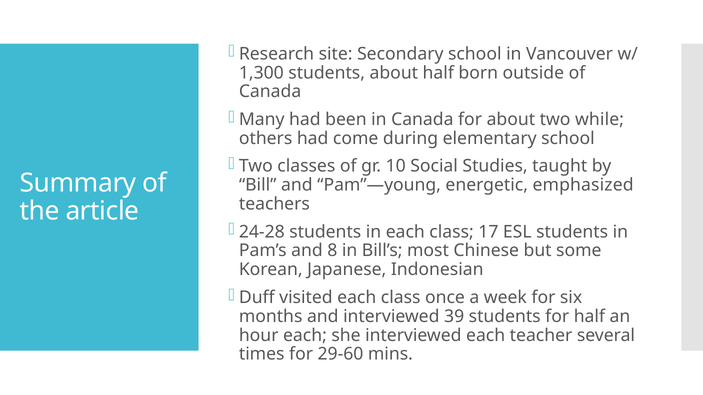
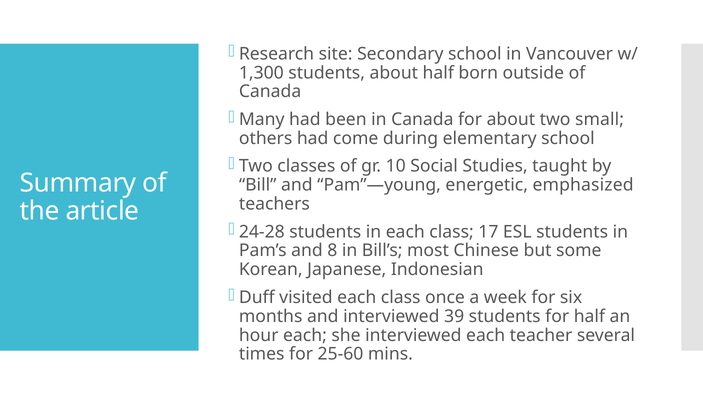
while: while -> small (600, 120)
29-60: 29-60 -> 25-60 (340, 355)
